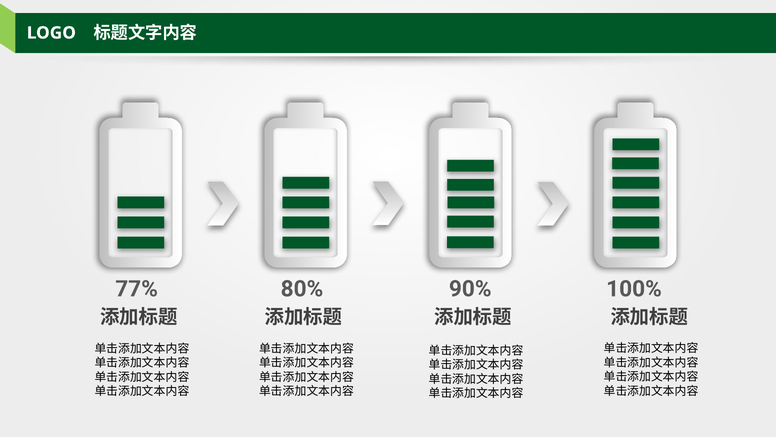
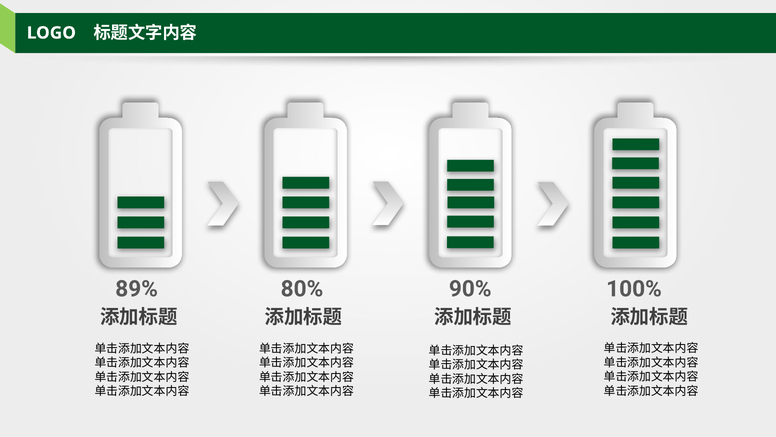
77%: 77% -> 89% (137, 289)
